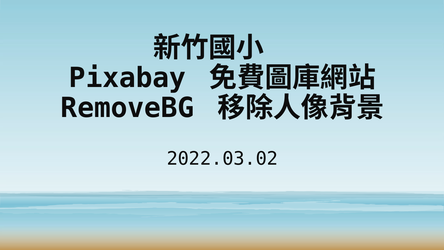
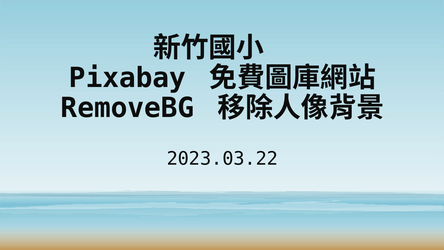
2022.03.02: 2022.03.02 -> 2023.03.22 (222, 159)
